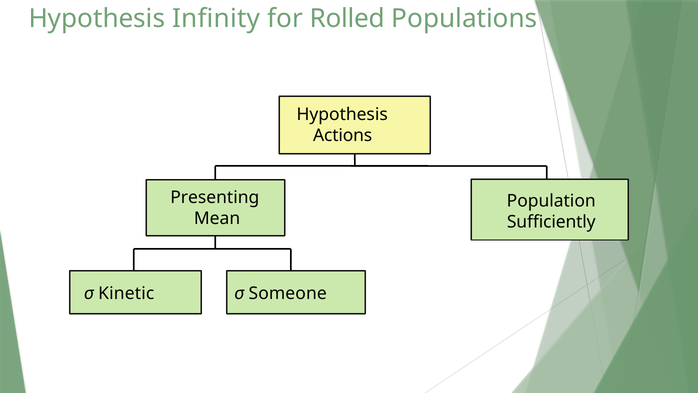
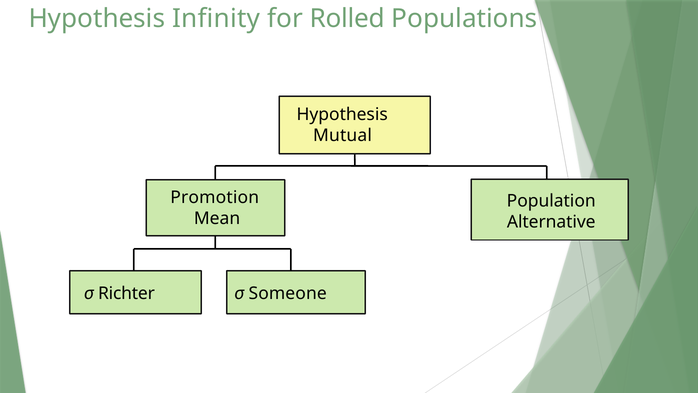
Actions: Actions -> Mutual (342, 135)
Presenting: Presenting -> Promotion (215, 197)
Sufficiently: Sufficiently -> Alternative (551, 222)
Kinetic: Kinetic -> Richter (126, 293)
